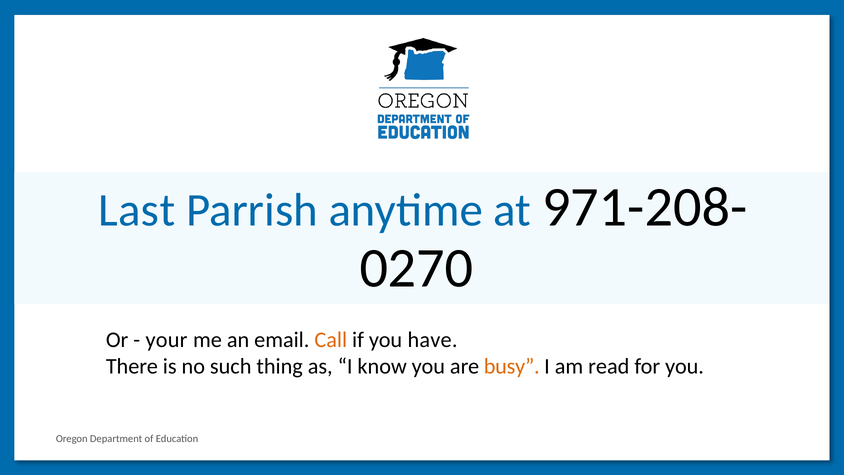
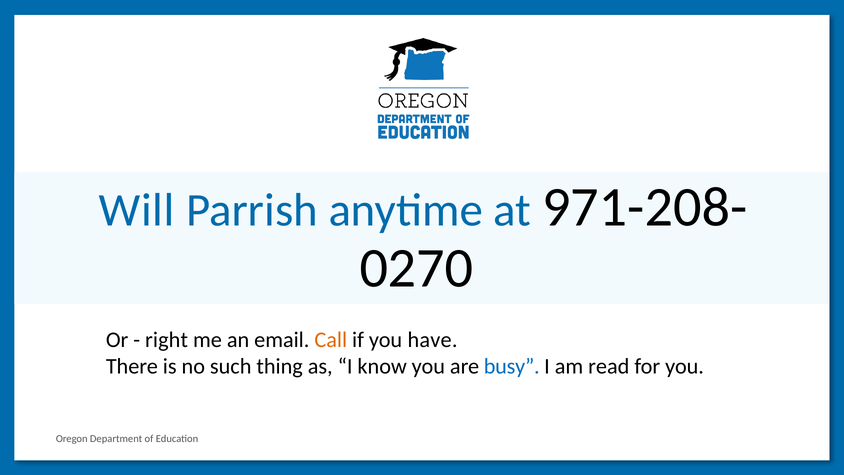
Last: Last -> Will (137, 210)
your: your -> right (167, 340)
busy colour: orange -> blue (512, 366)
